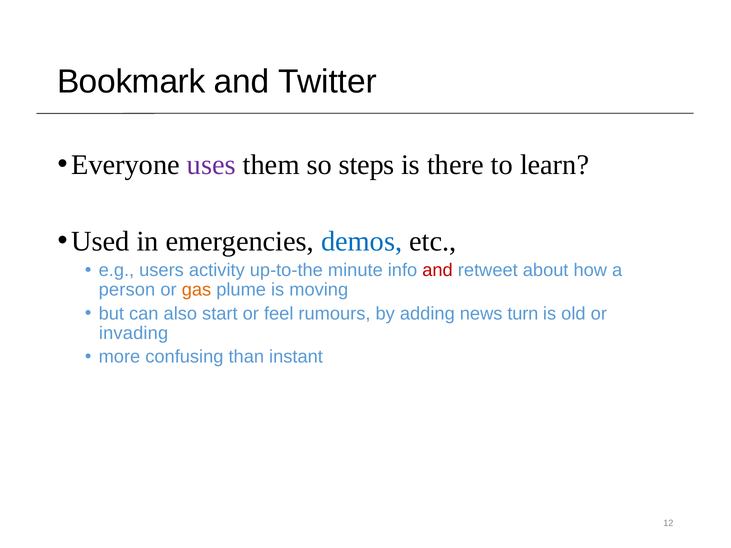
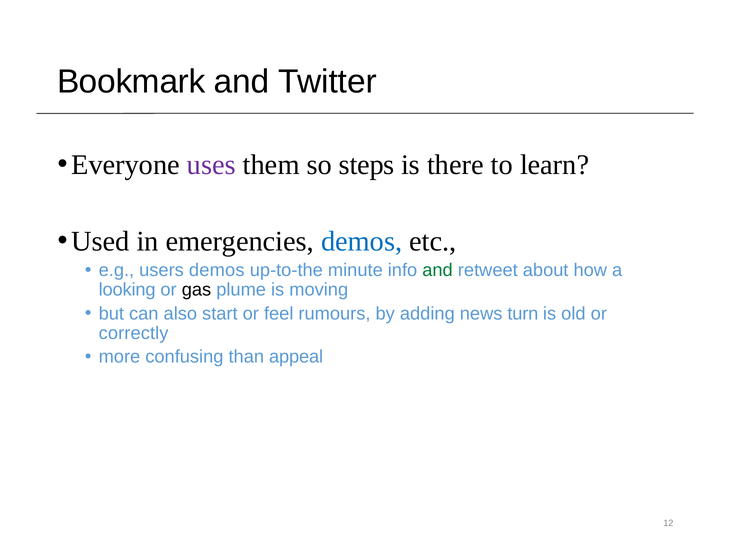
users activity: activity -> demos (217, 270)
and colour: red -> green (438, 270)
person: person -> looking (127, 290)
gas colour: orange -> black (196, 290)
invading: invading -> correctly (134, 333)
instant: instant -> appeal (296, 357)
